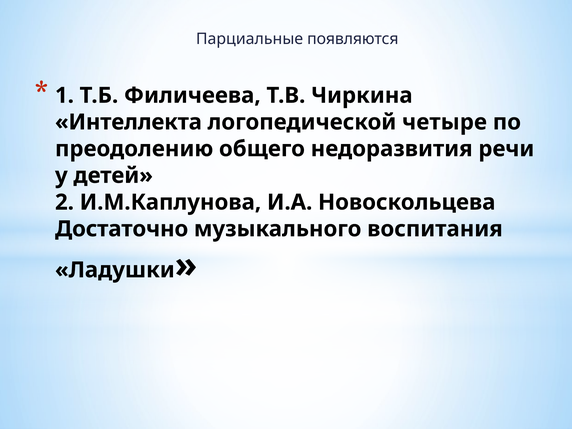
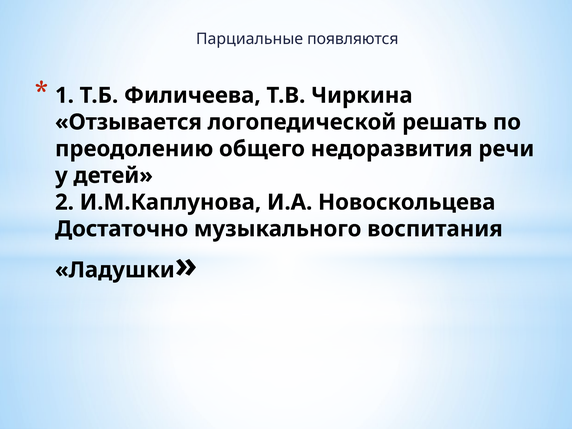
Интеллекта: Интеллекта -> Отзывается (128, 122)
четыре: четыре -> решать (445, 122)
